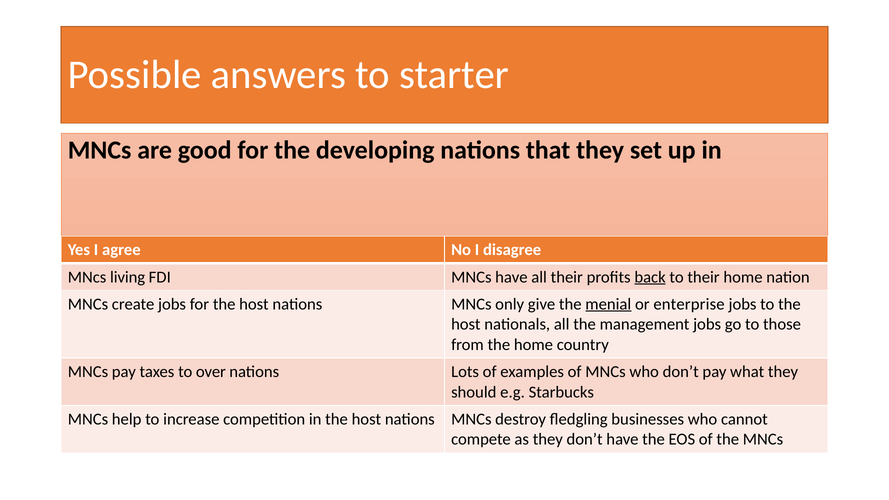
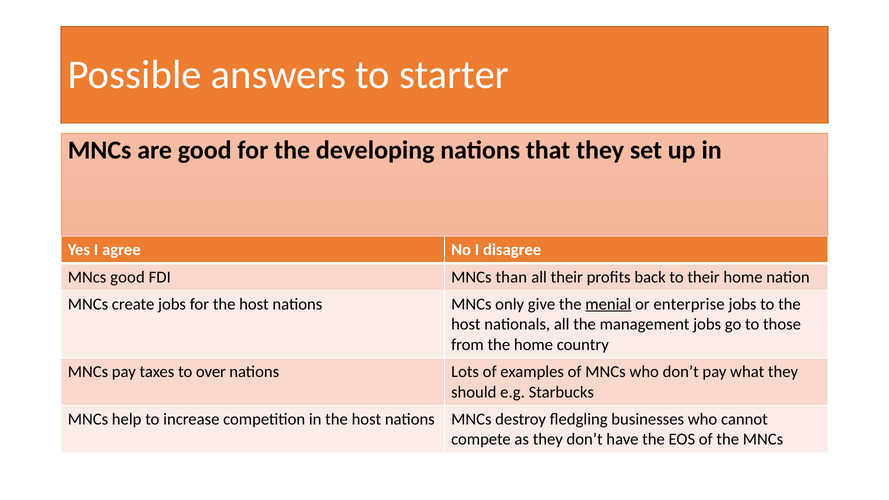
MNcs living: living -> good (127, 277)
MNCs have: have -> than (511, 277)
back underline: present -> none (650, 277)
